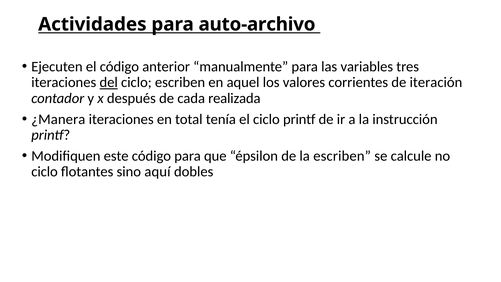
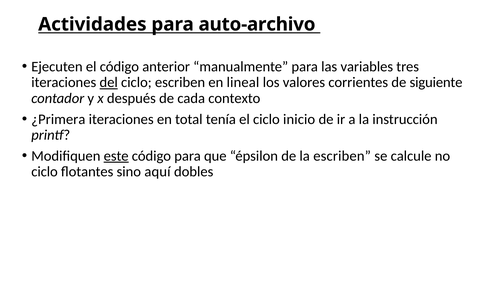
aquel: aquel -> lineal (243, 82)
iteración: iteración -> siguiente (436, 82)
realizada: realizada -> contexto (234, 98)
¿Manera: ¿Manera -> ¿Primera (58, 119)
ciclo printf: printf -> inicio (299, 119)
este underline: none -> present (116, 156)
